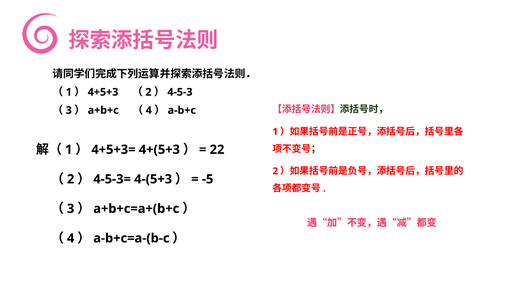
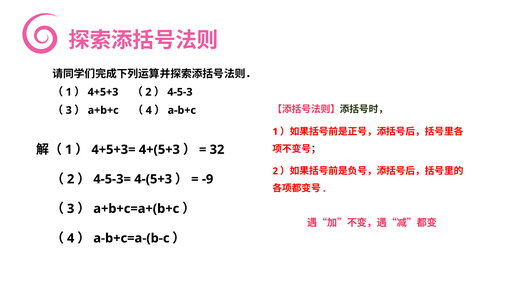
22: 22 -> 32 (217, 150)
-5: -5 -> -9 (208, 179)
